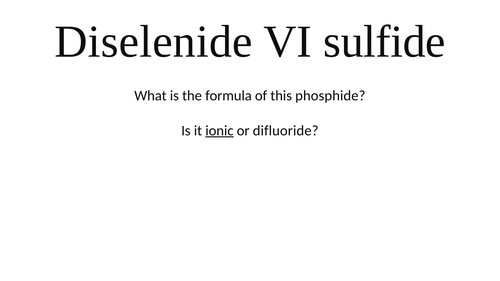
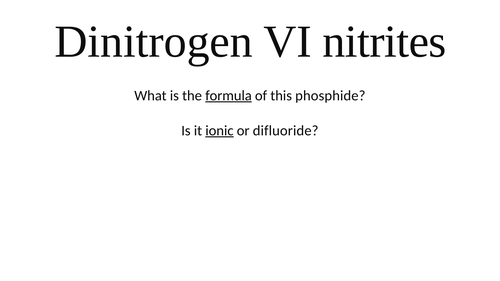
Diselenide: Diselenide -> Dinitrogen (154, 42)
sulfide: sulfide -> nitrites (384, 42)
formula underline: none -> present (229, 96)
